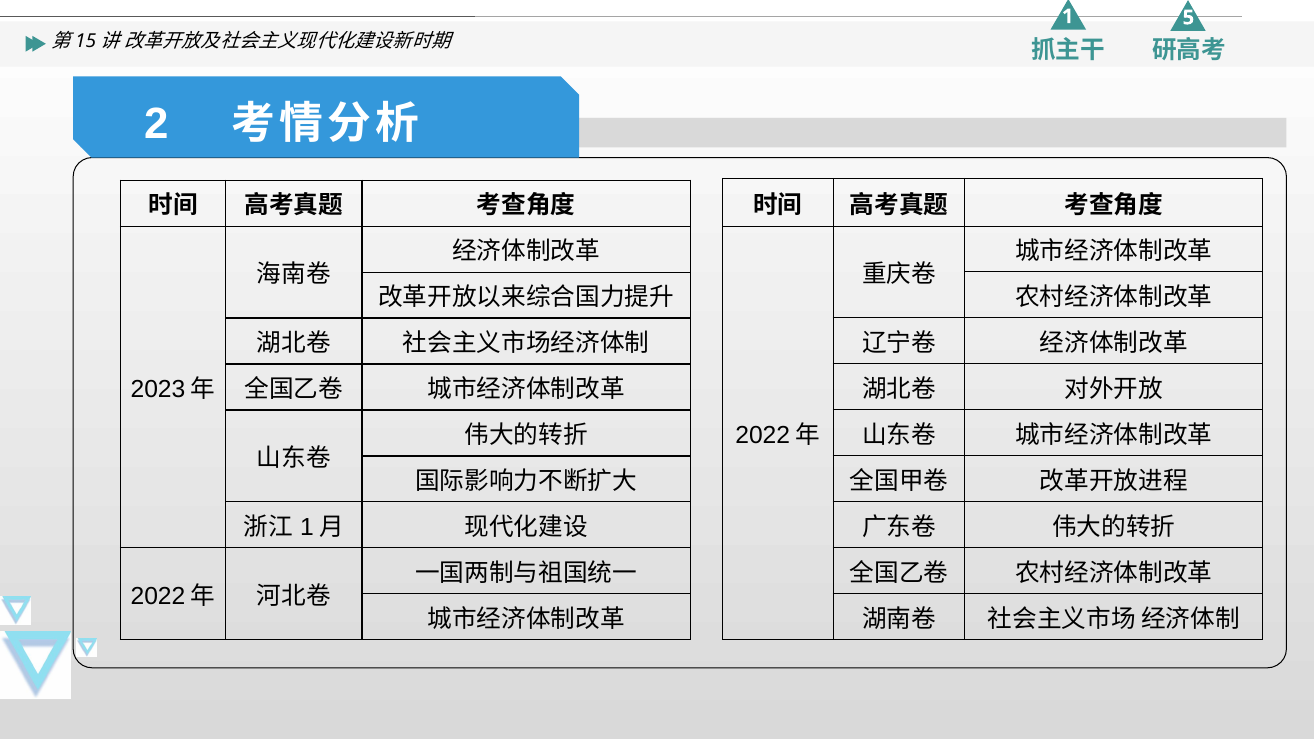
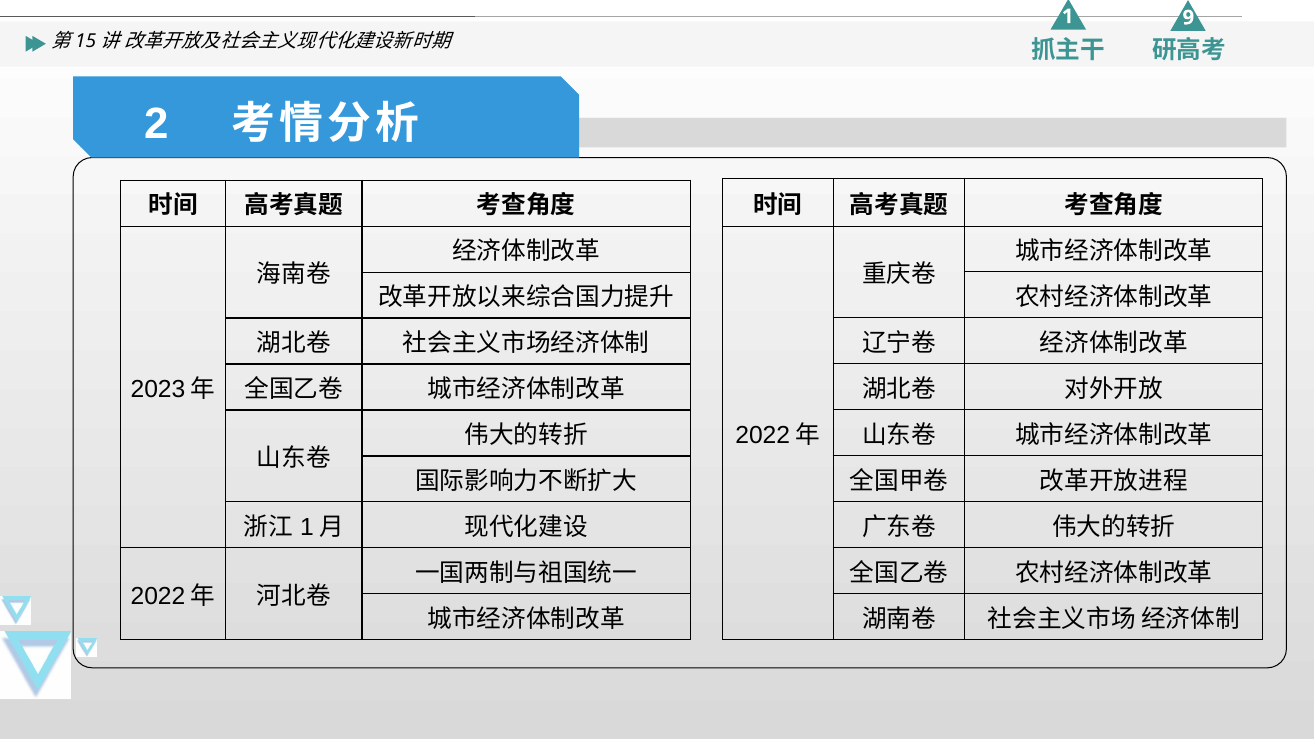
5: 5 -> 9 (1188, 18)
